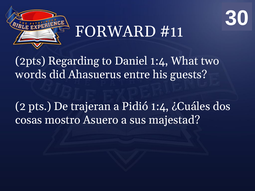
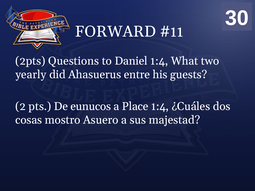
Regarding: Regarding -> Questions (74, 61)
words: words -> yearly (31, 75)
trajeran: trajeran -> eunucos (91, 106)
Pidió: Pidió -> Place (135, 106)
